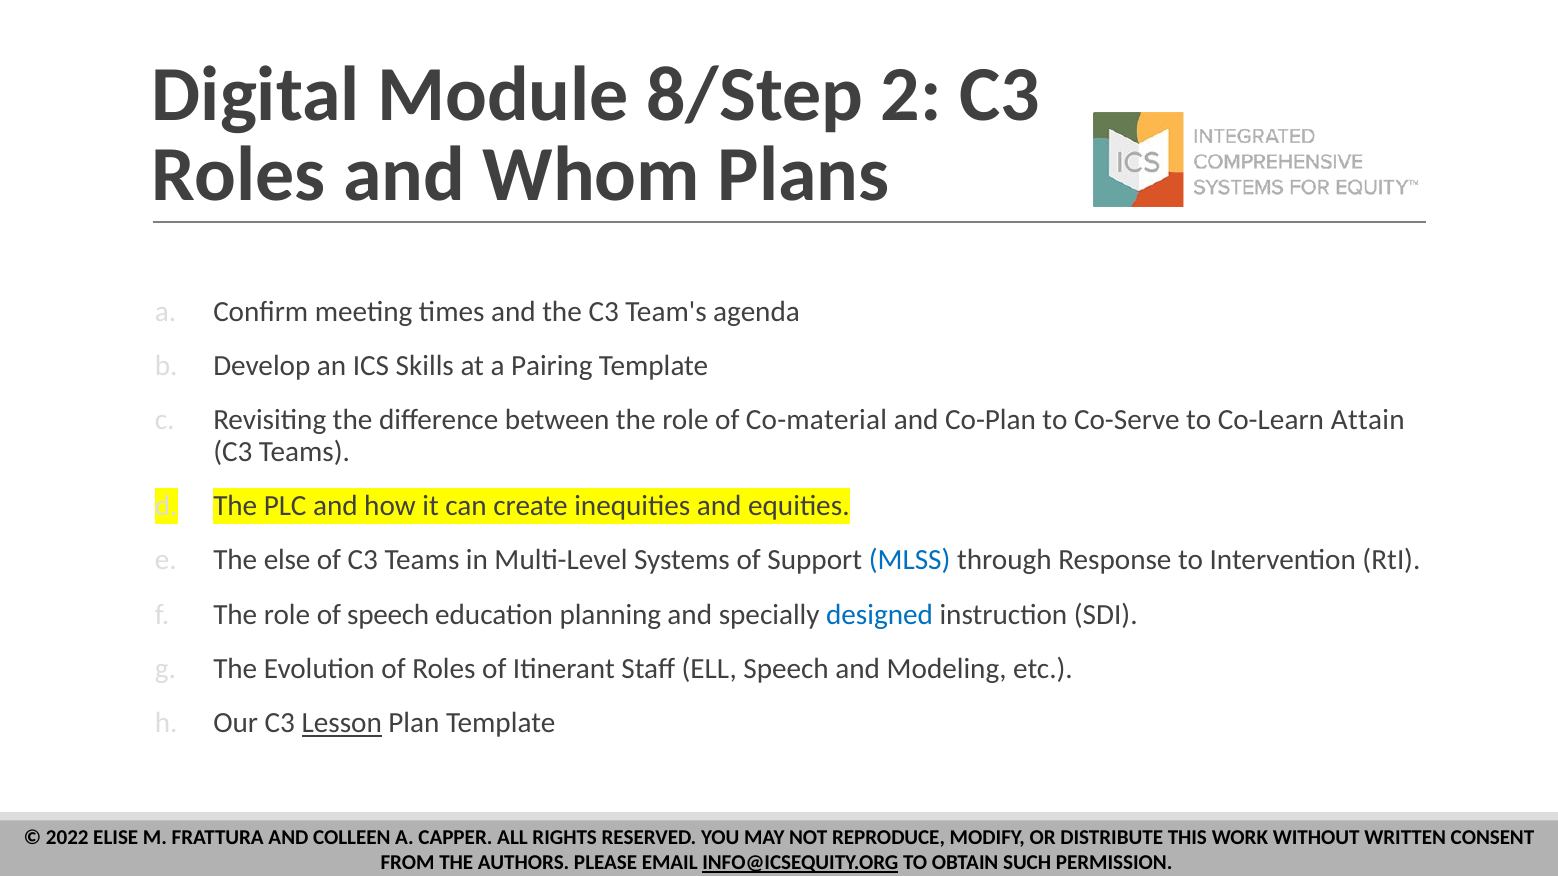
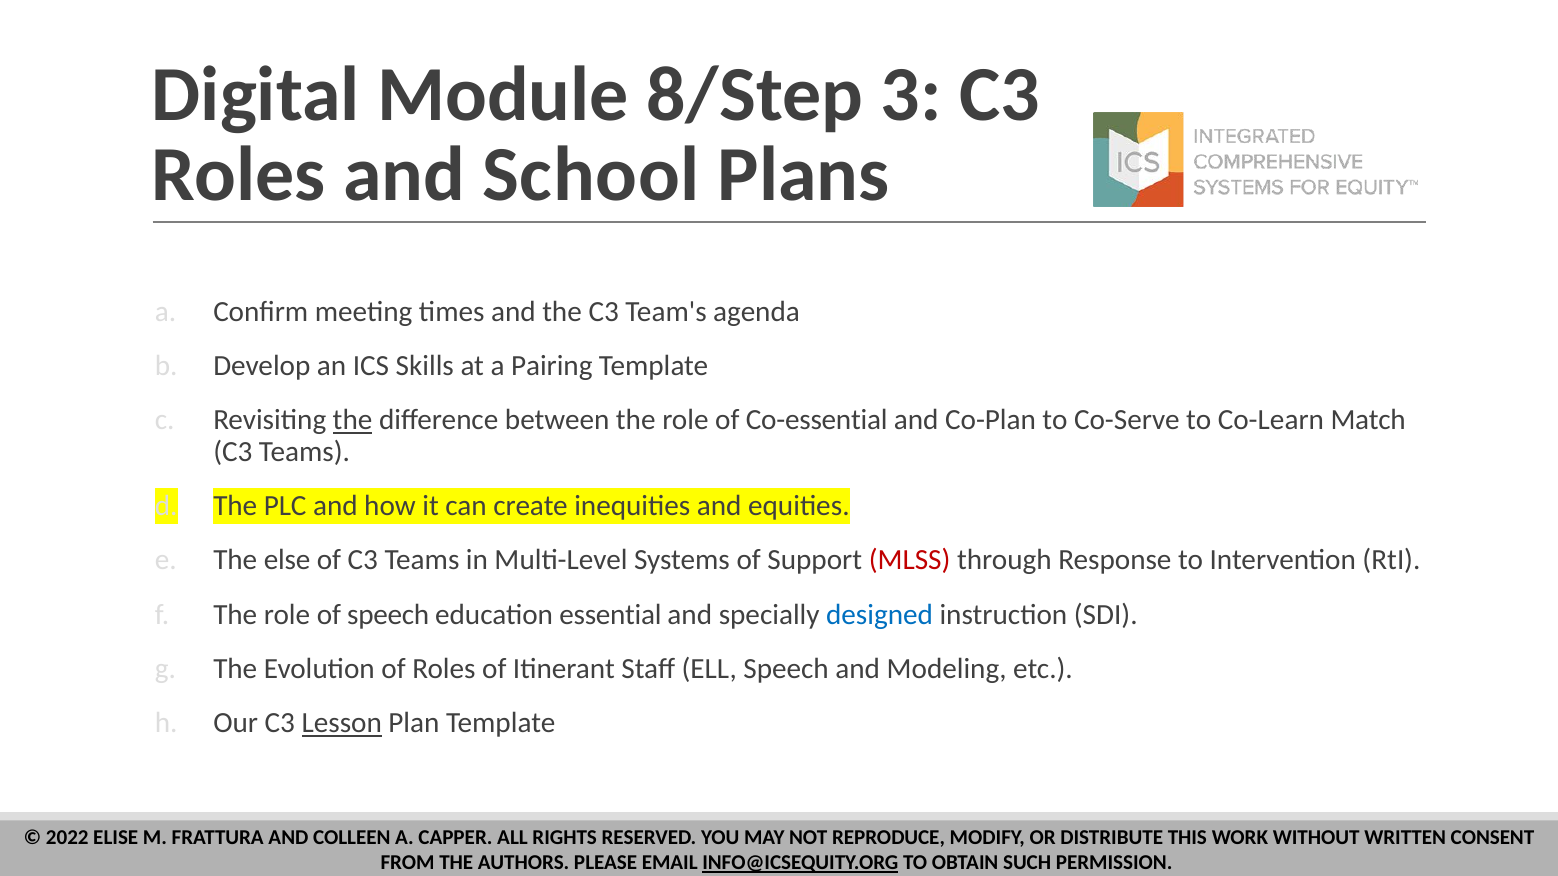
2: 2 -> 3 (911, 95)
Whom: Whom -> School (591, 175)
the underline: none -> present (353, 420)
Co-material: Co-material -> Co-essential (817, 420)
Attain: Attain -> Match (1368, 420)
MLSS colour: blue -> red (910, 561)
planning: planning -> essential (610, 615)
